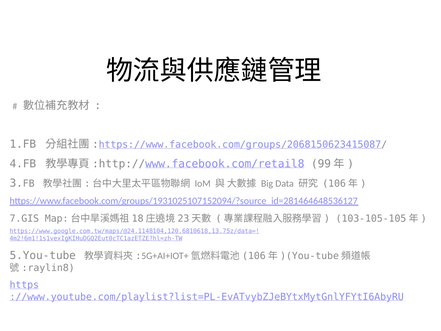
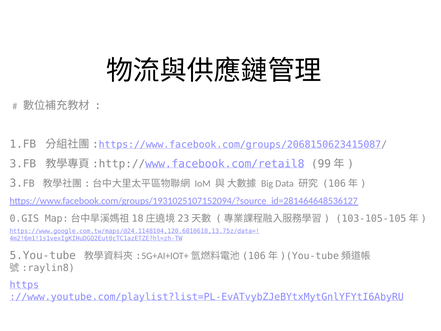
4.FB: 4.FB -> 3.FB (23, 164)
7.GIS: 7.GIS -> 0.GIS (24, 218)
